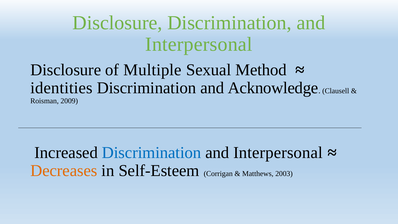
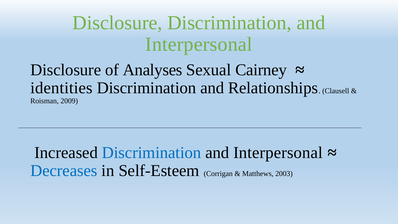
Multiple: Multiple -> Analyses (153, 70)
Method: Method -> Cairney (261, 70)
Acknowledge: Acknowledge -> Relationships (273, 88)
Decreases colour: orange -> blue (64, 171)
